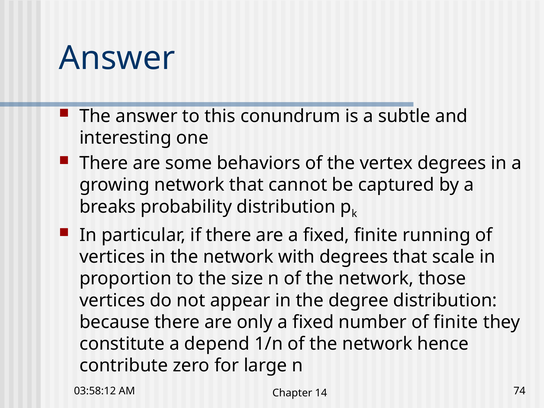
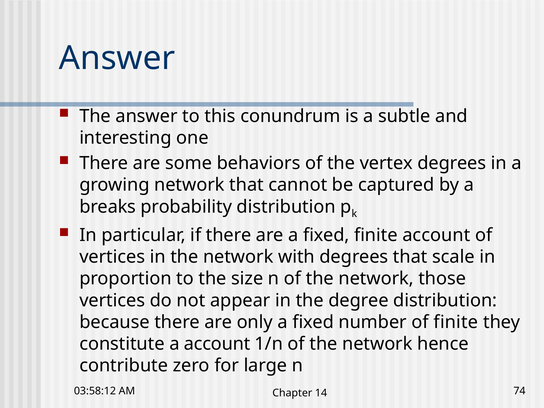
finite running: running -> account (436, 235)
a depend: depend -> account (217, 344)
